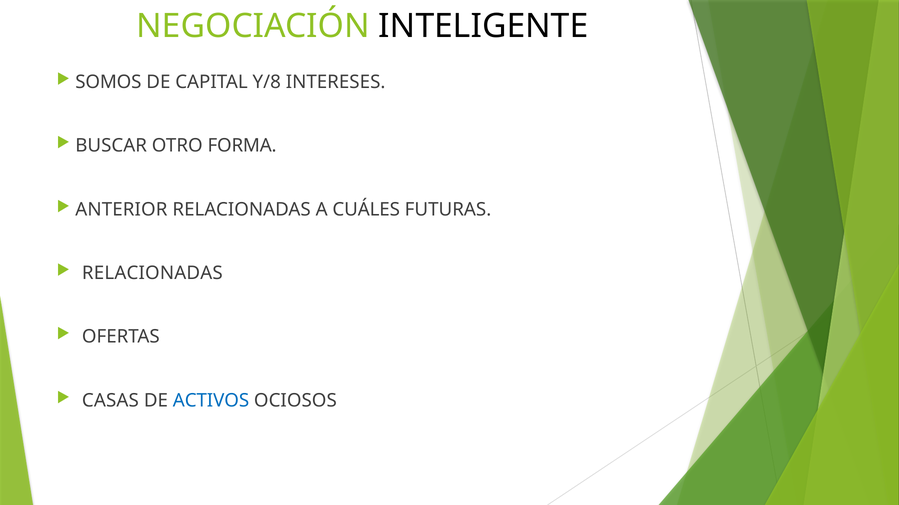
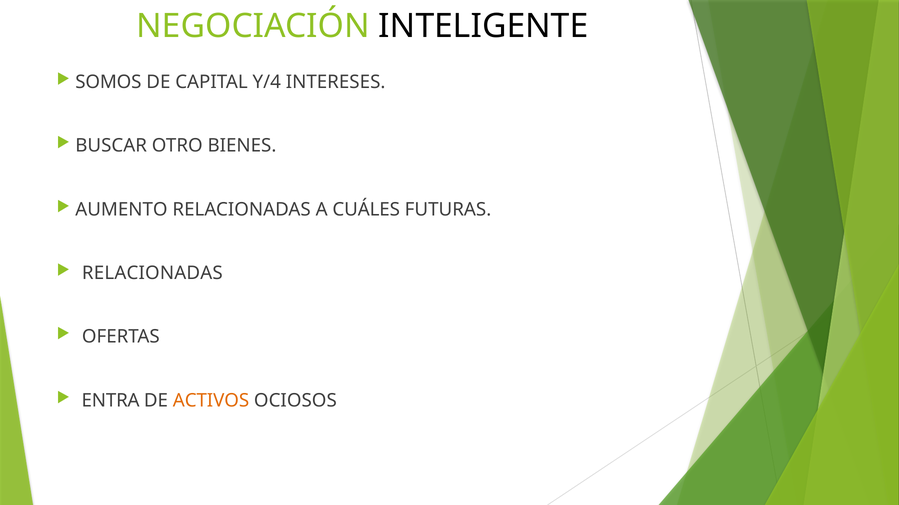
Y/8: Y/8 -> Y/4 (267, 82)
FORMA: FORMA -> BIENES (242, 146)
ANTERIOR: ANTERIOR -> AUMENTO (121, 210)
CASAS: CASAS -> ENTRA (111, 401)
ACTIVOS colour: blue -> orange (211, 401)
